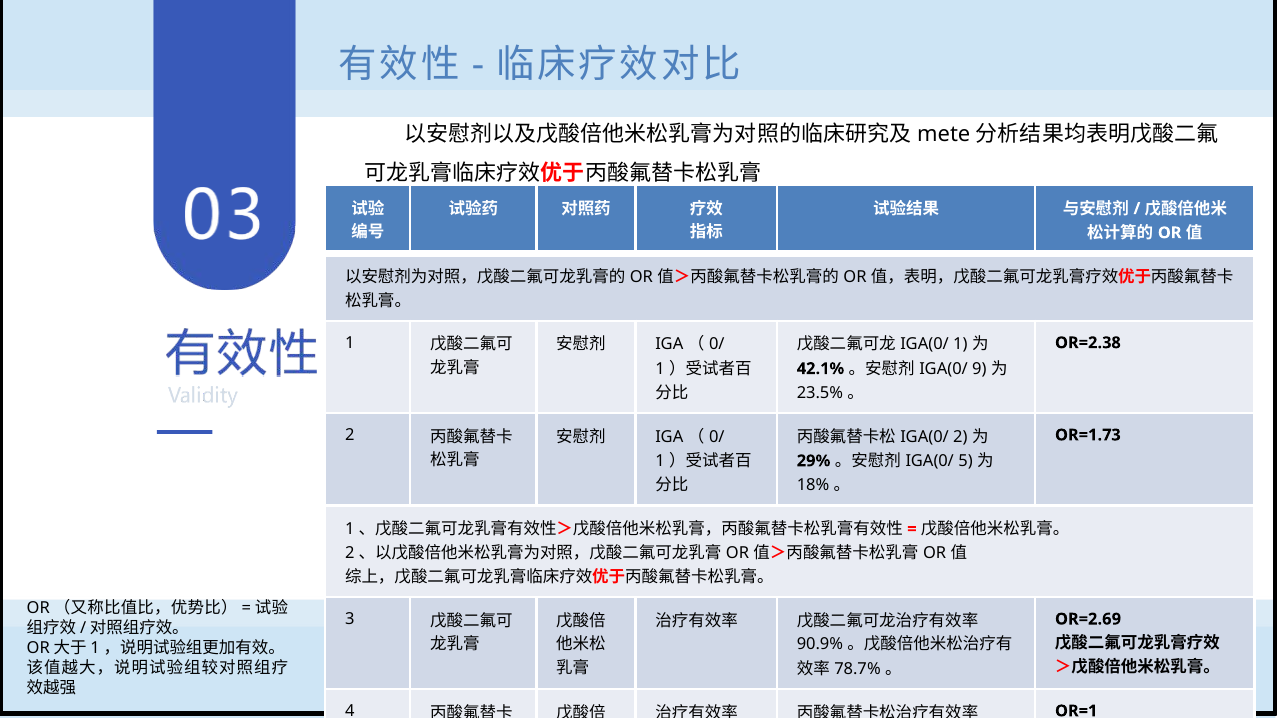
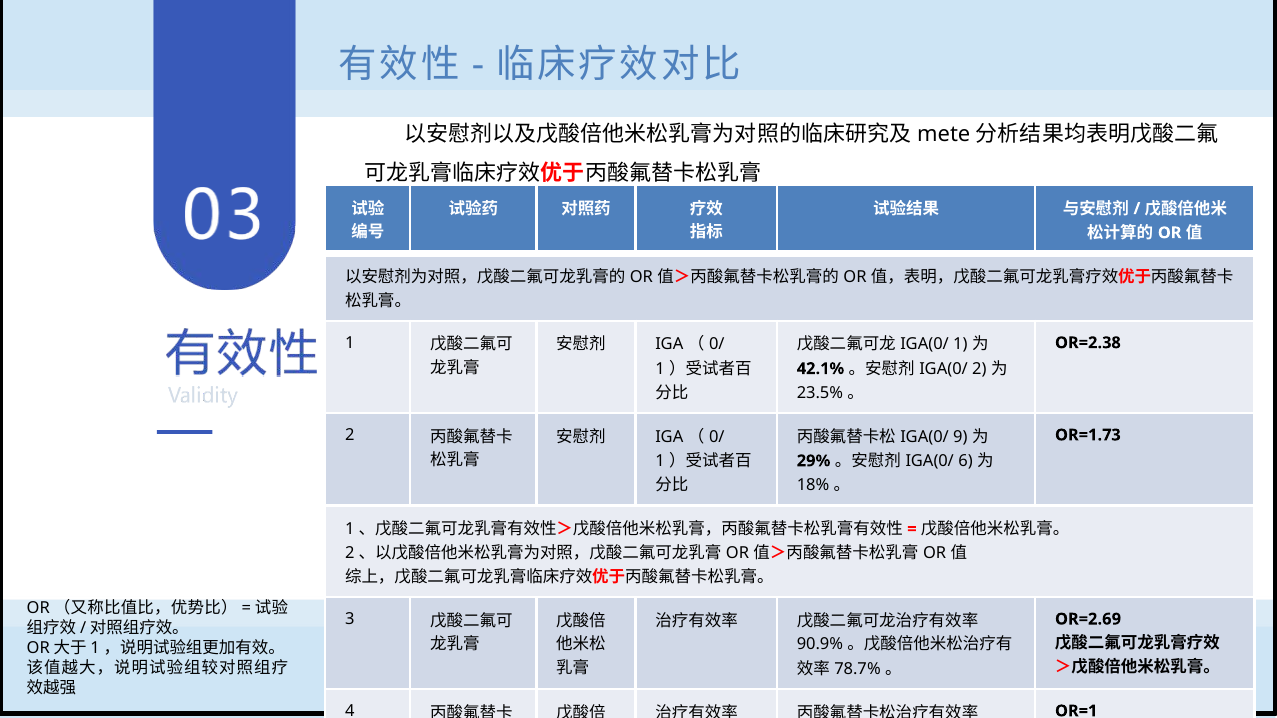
9: 9 -> 2 (979, 369)
2: 2 -> 9 (960, 437)
5: 5 -> 6 (965, 461)
